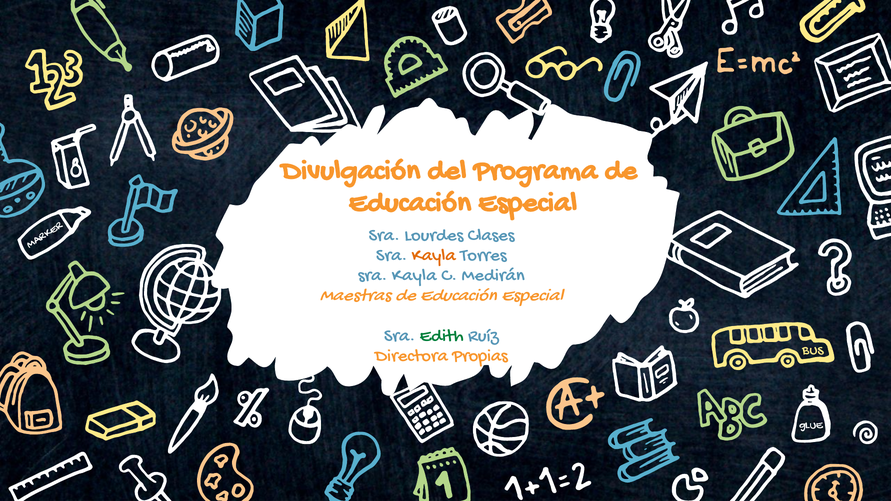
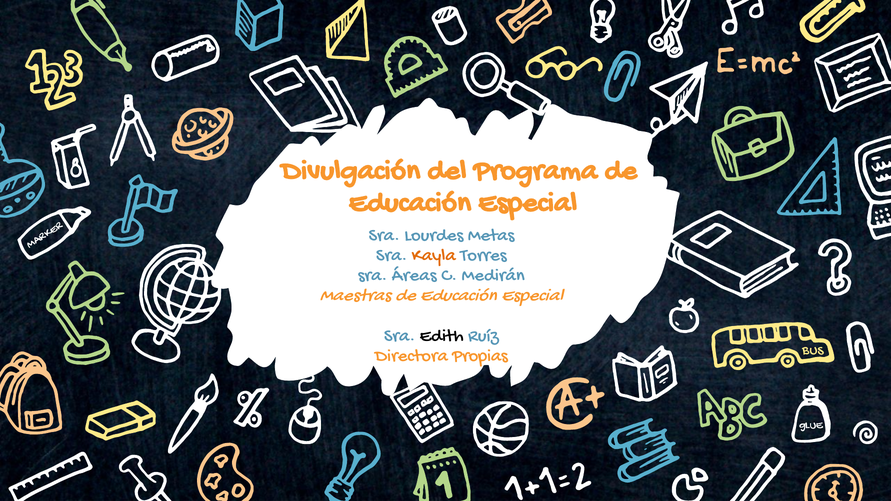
Clases: Clases -> Metas (491, 234)
Kayla: Kayla -> Áreas (414, 274)
Edith colour: green -> black (442, 335)
